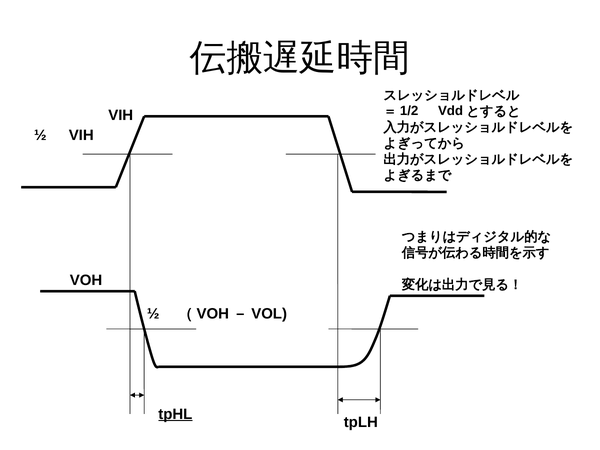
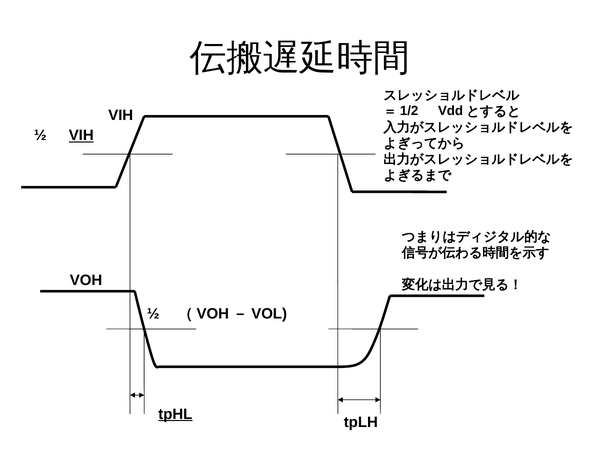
VIH underline: none -> present (81, 135)
